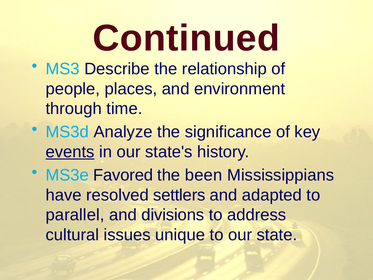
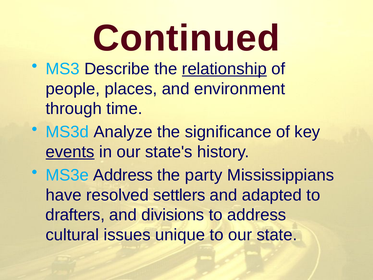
relationship underline: none -> present (224, 69)
MS3e Favored: Favored -> Address (123, 175)
been: been -> party (204, 175)
parallel: parallel -> drafters (75, 215)
